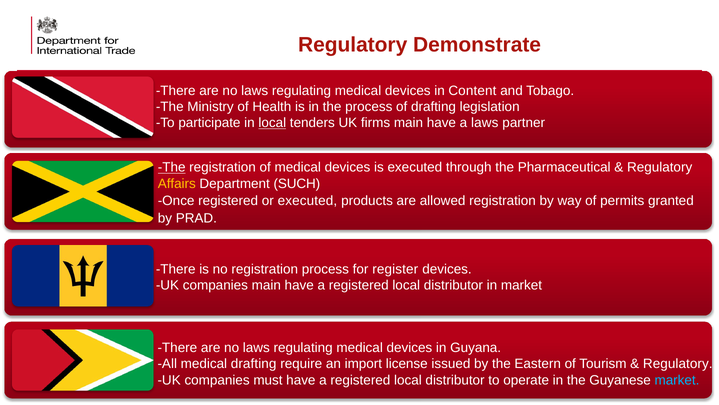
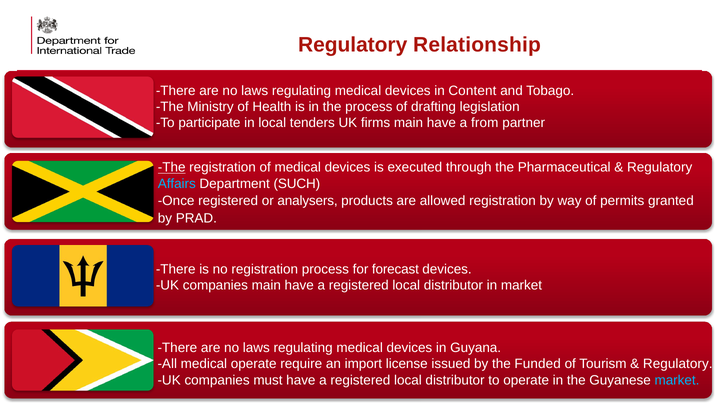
Demonstrate: Demonstrate -> Relationship (477, 45)
local underline: present -> none (272, 123)
a laws: laws -> from (485, 123)
Affairs colour: yellow -> light blue (177, 183)
or executed: executed -> analysers (308, 201)
register: register -> forecast (395, 269)
medical drafting: drafting -> operate (254, 364)
Eastern: Eastern -> Funded (538, 364)
